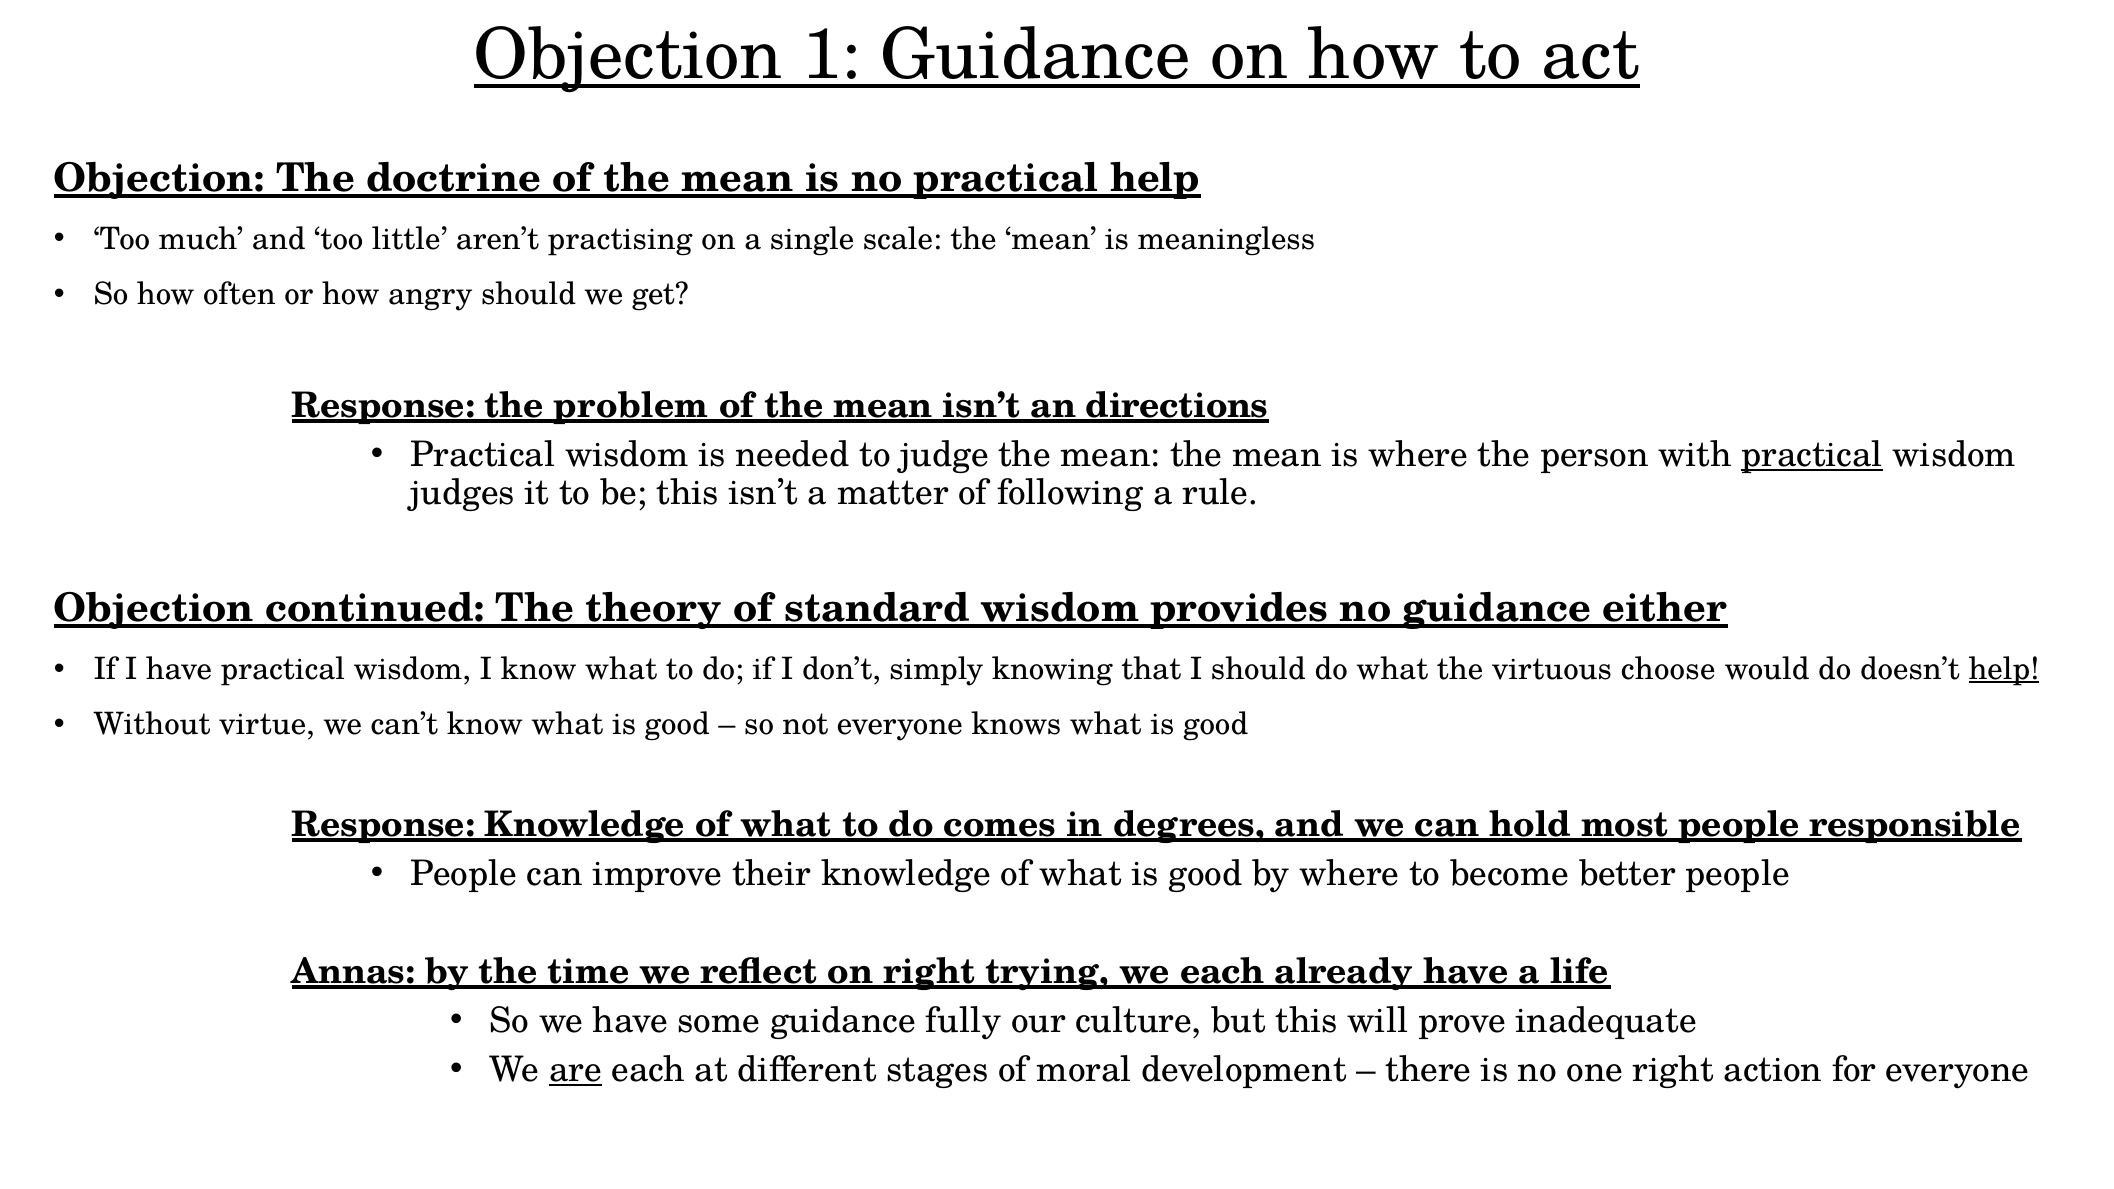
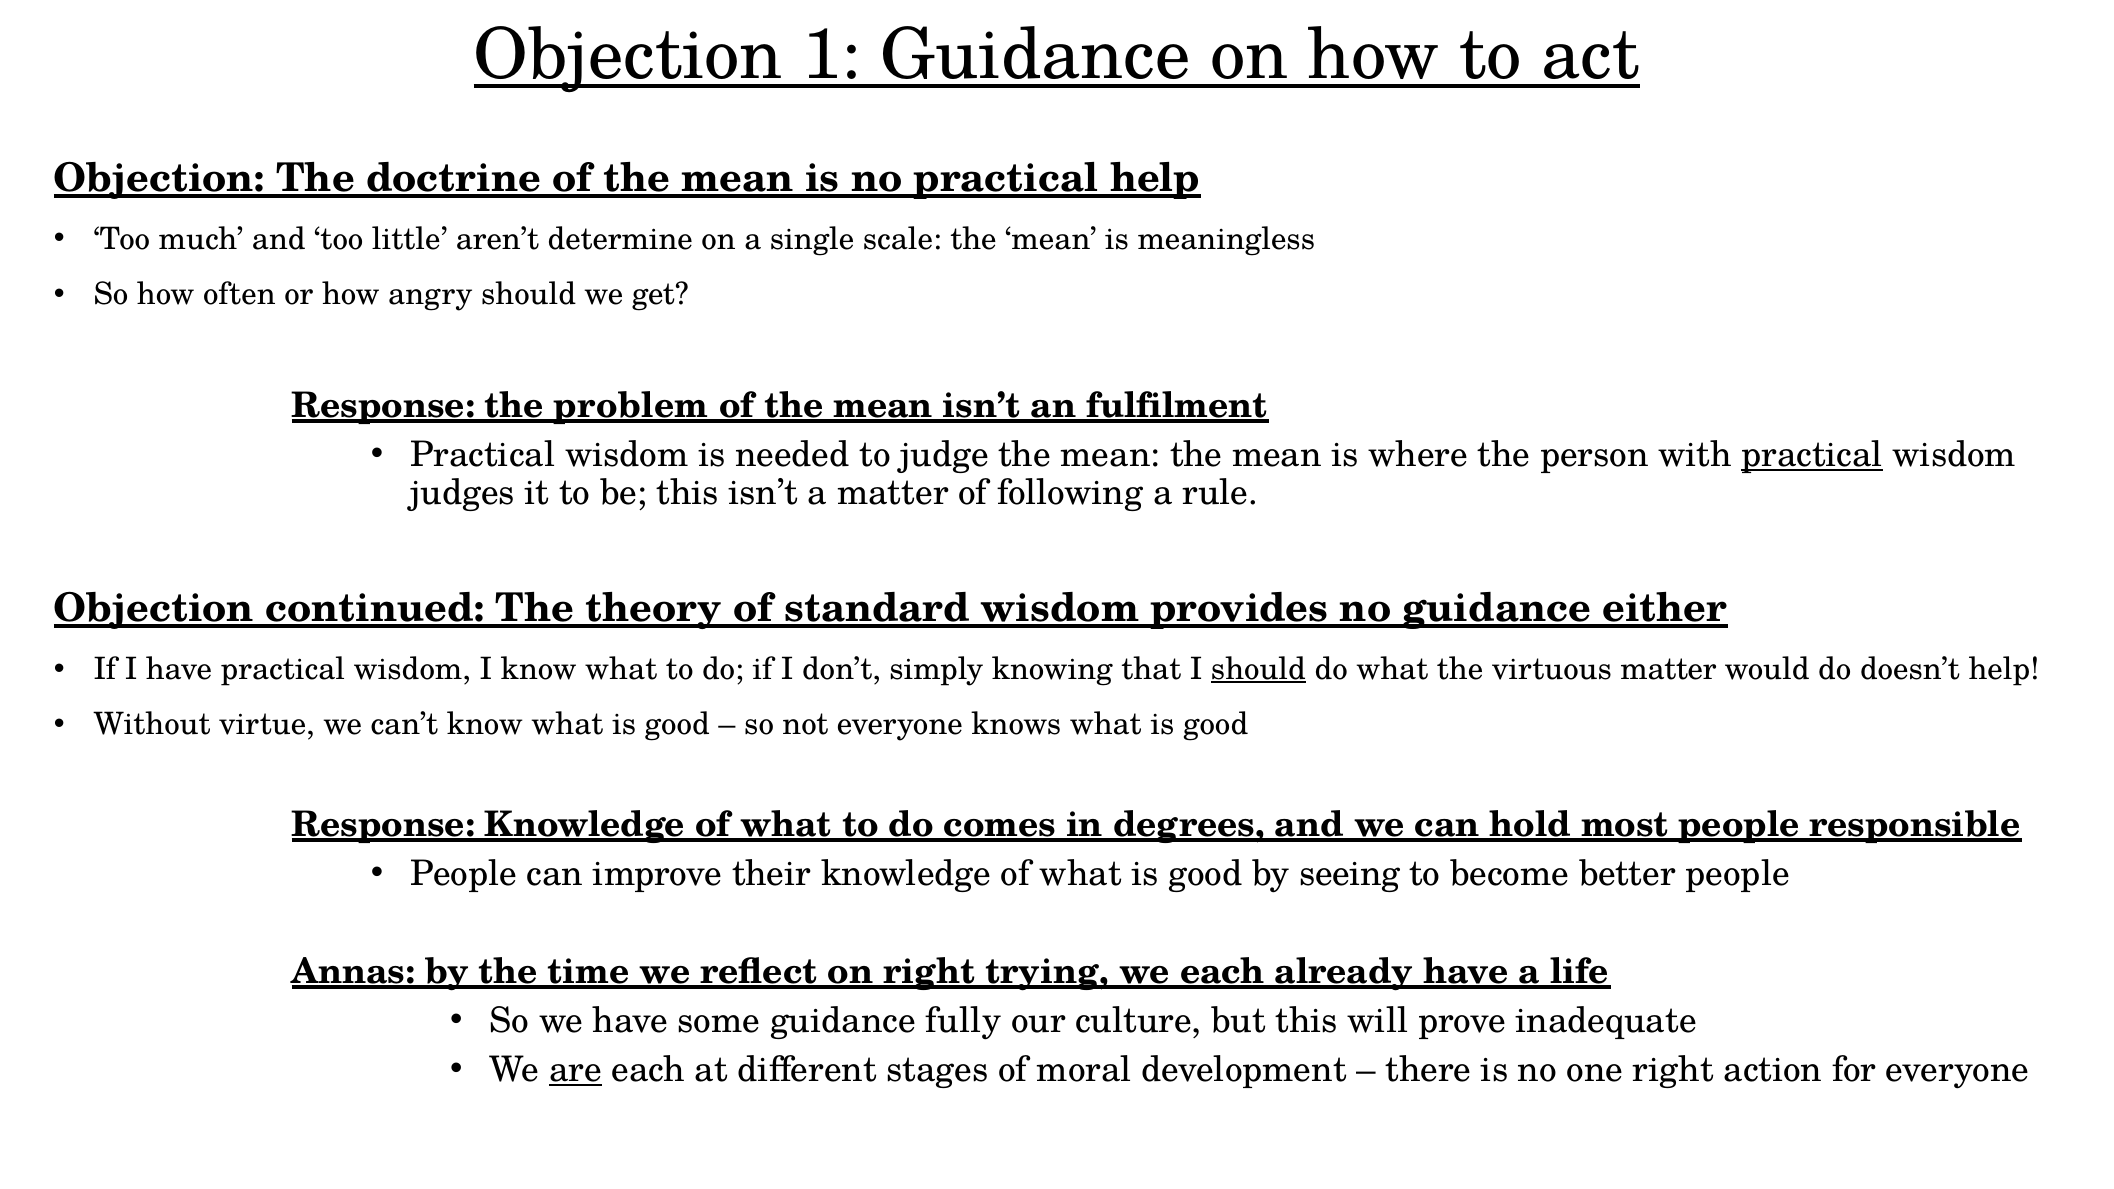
practising: practising -> determine (620, 239)
directions: directions -> fulfilment (1177, 406)
should underline: none -> present (1258, 669)
virtuous choose: choose -> matter (1668, 669)
help underline: present -> none (2004, 669)
by where: where -> seeing (1350, 874)
